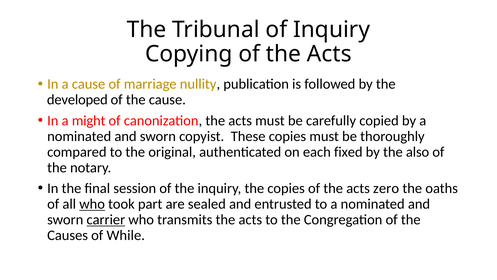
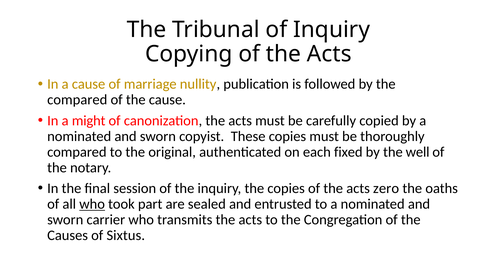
developed: developed -> compared (77, 100)
also: also -> well (418, 152)
carrier underline: present -> none (106, 219)
While: While -> Sixtus (126, 235)
